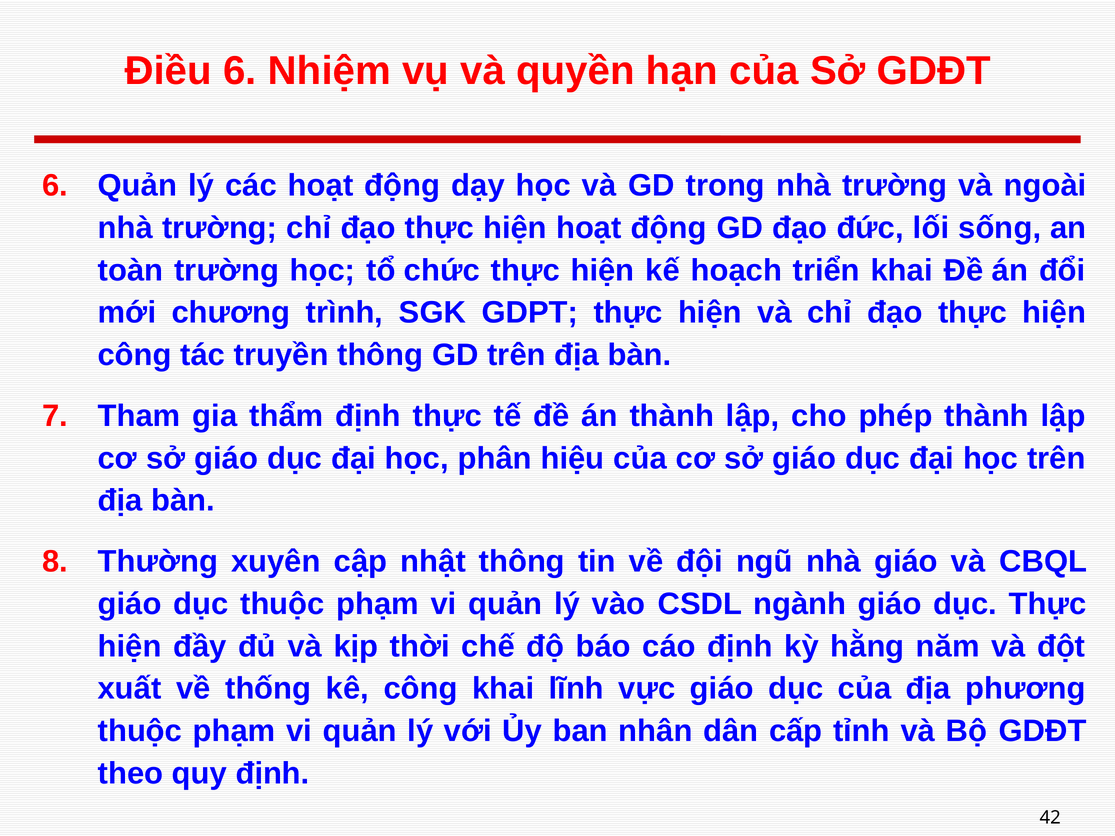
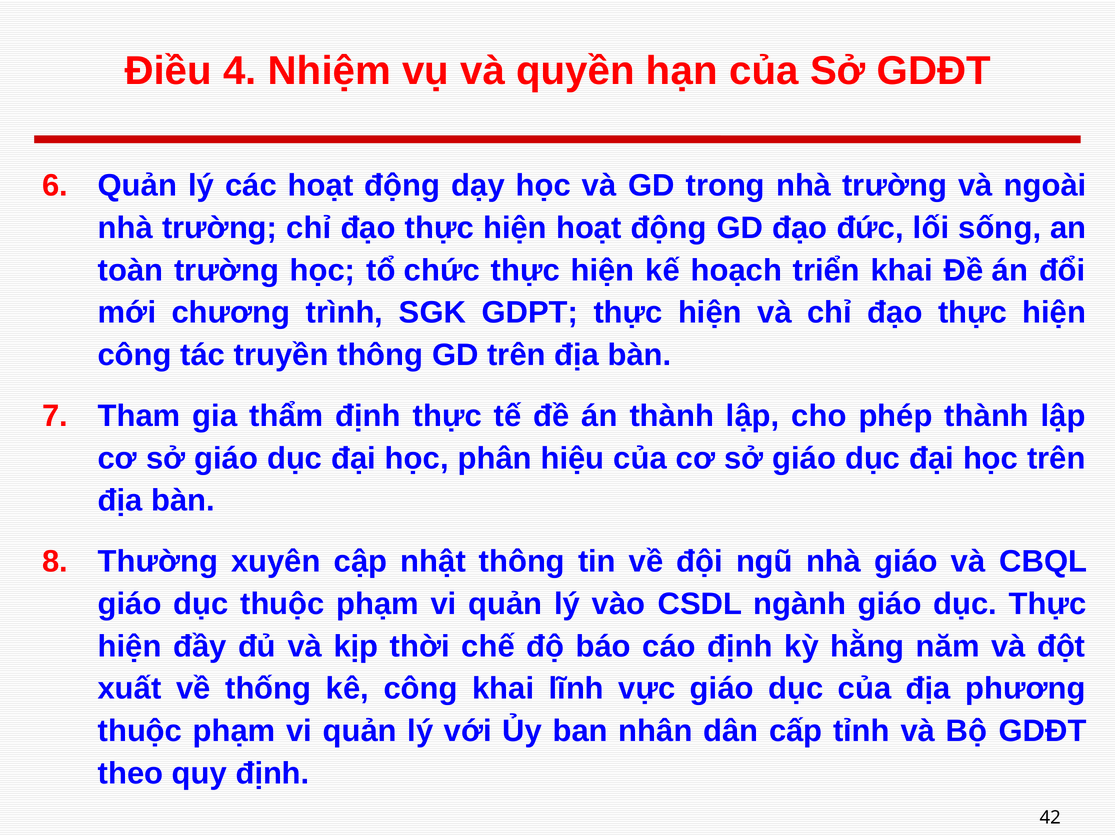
Điều 6: 6 -> 4 (240, 71)
